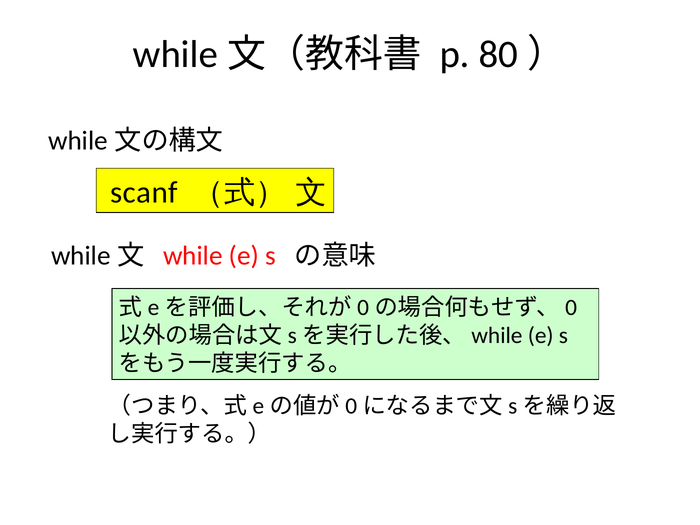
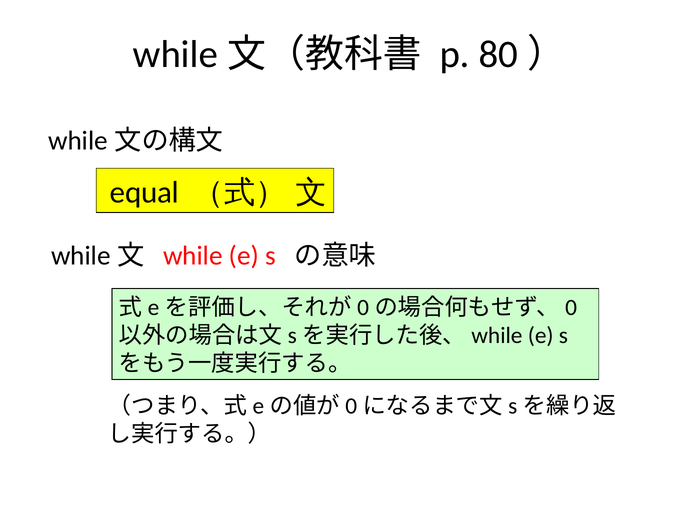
scanf: scanf -> equal (144, 193)
